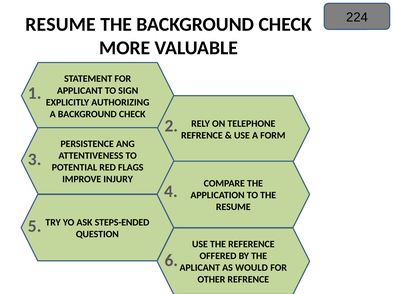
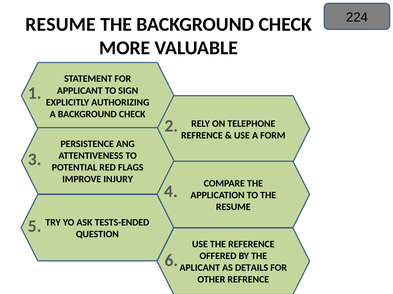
STEPS-ENDED: STEPS-ENDED -> TESTS-ENDED (122, 223)
WOULD: WOULD -> DETAILS (252, 268)
